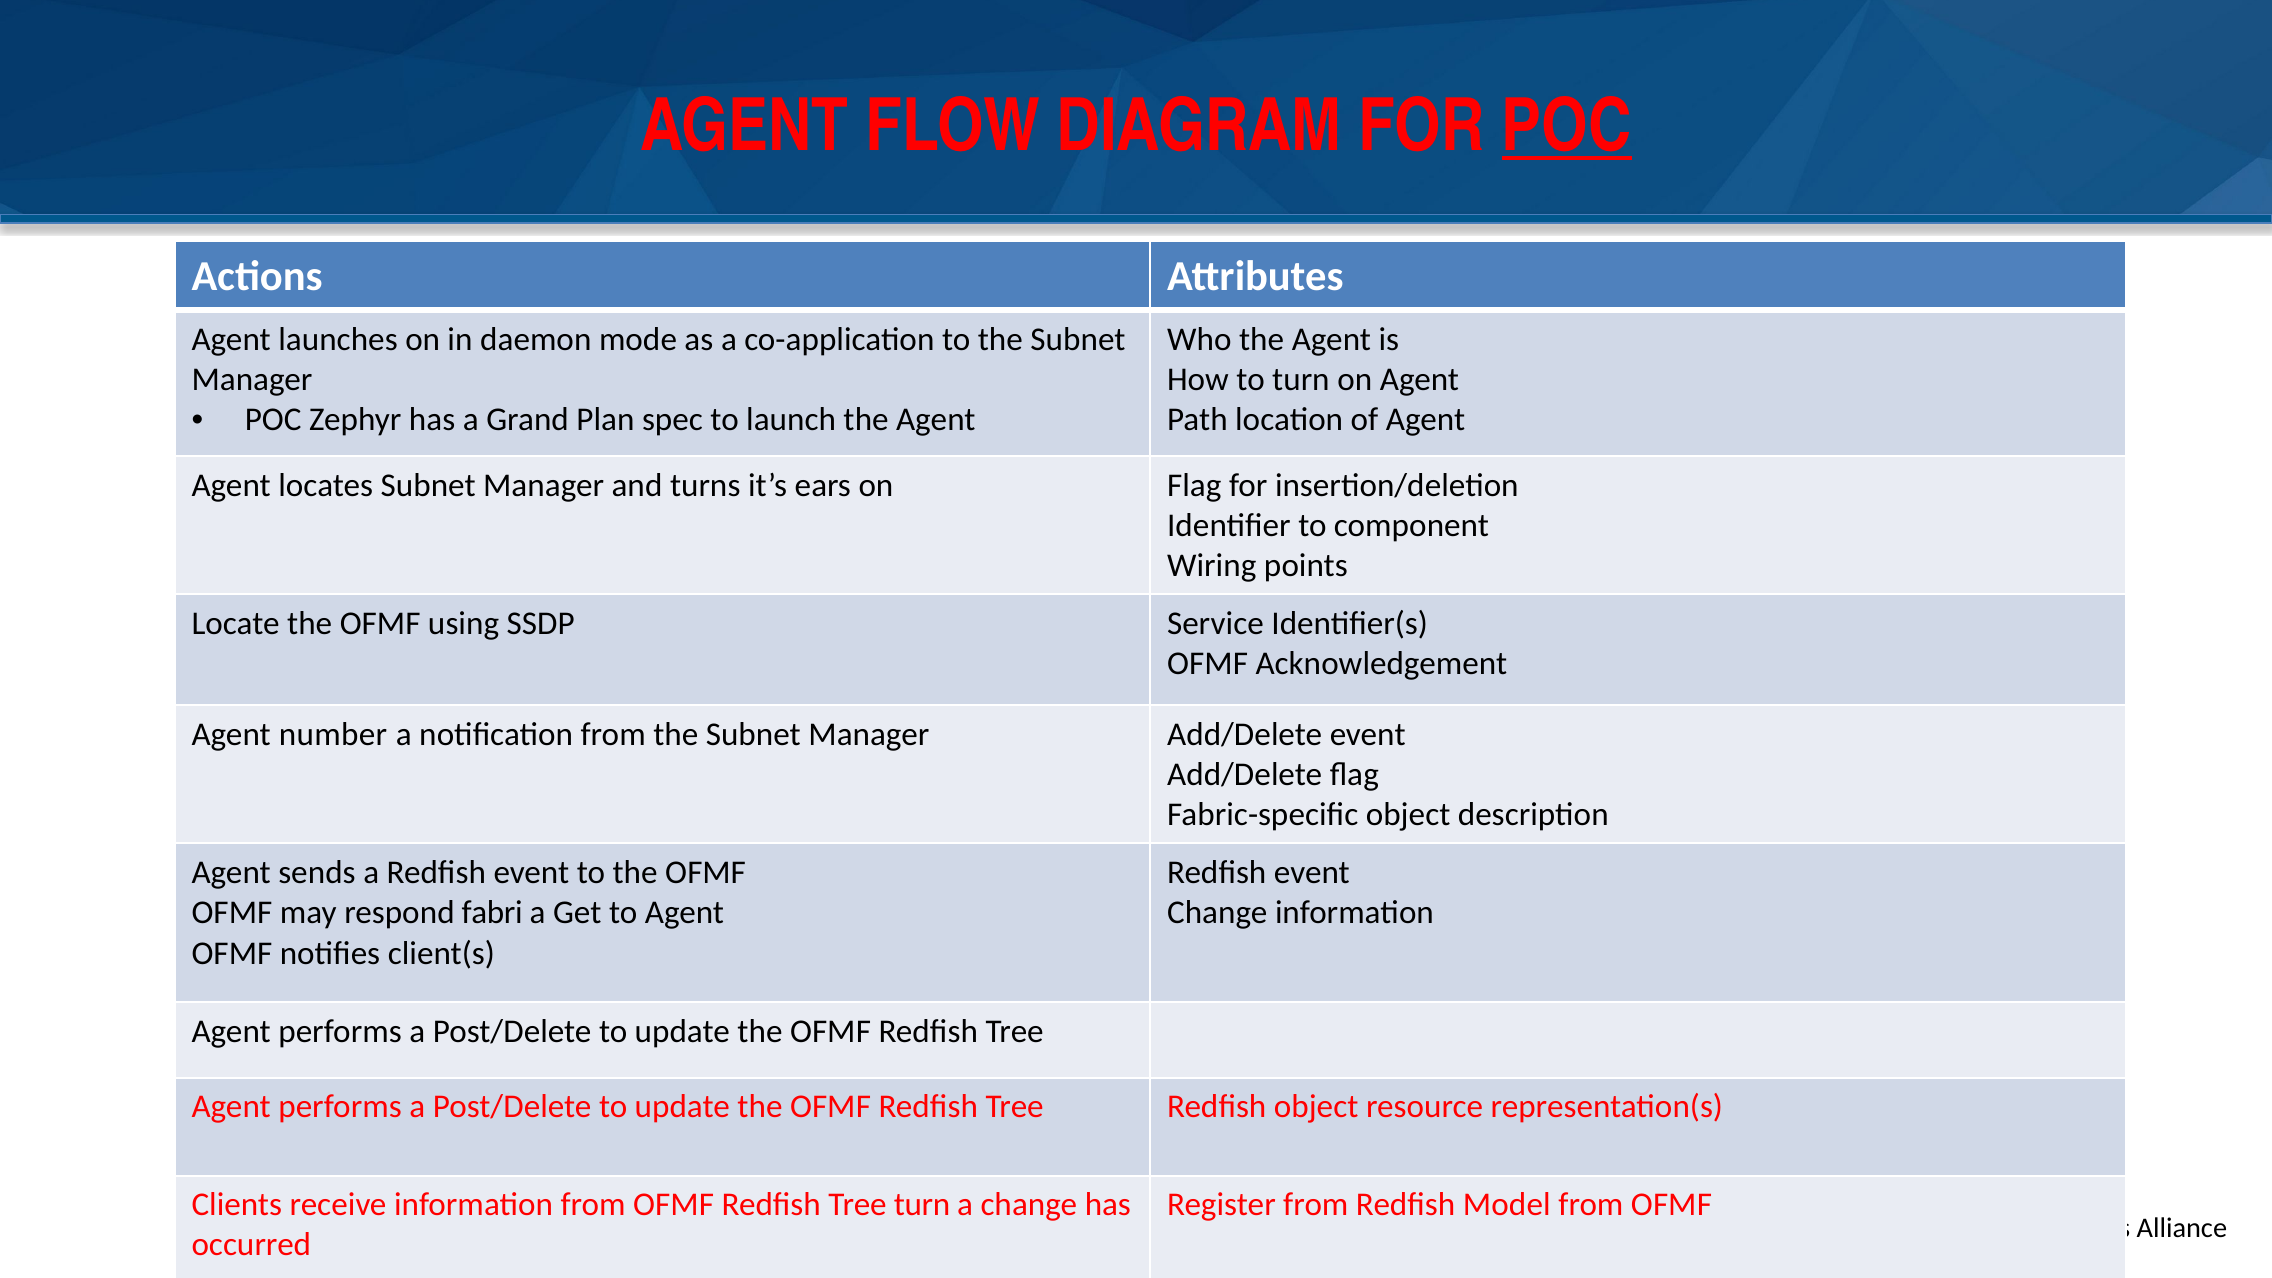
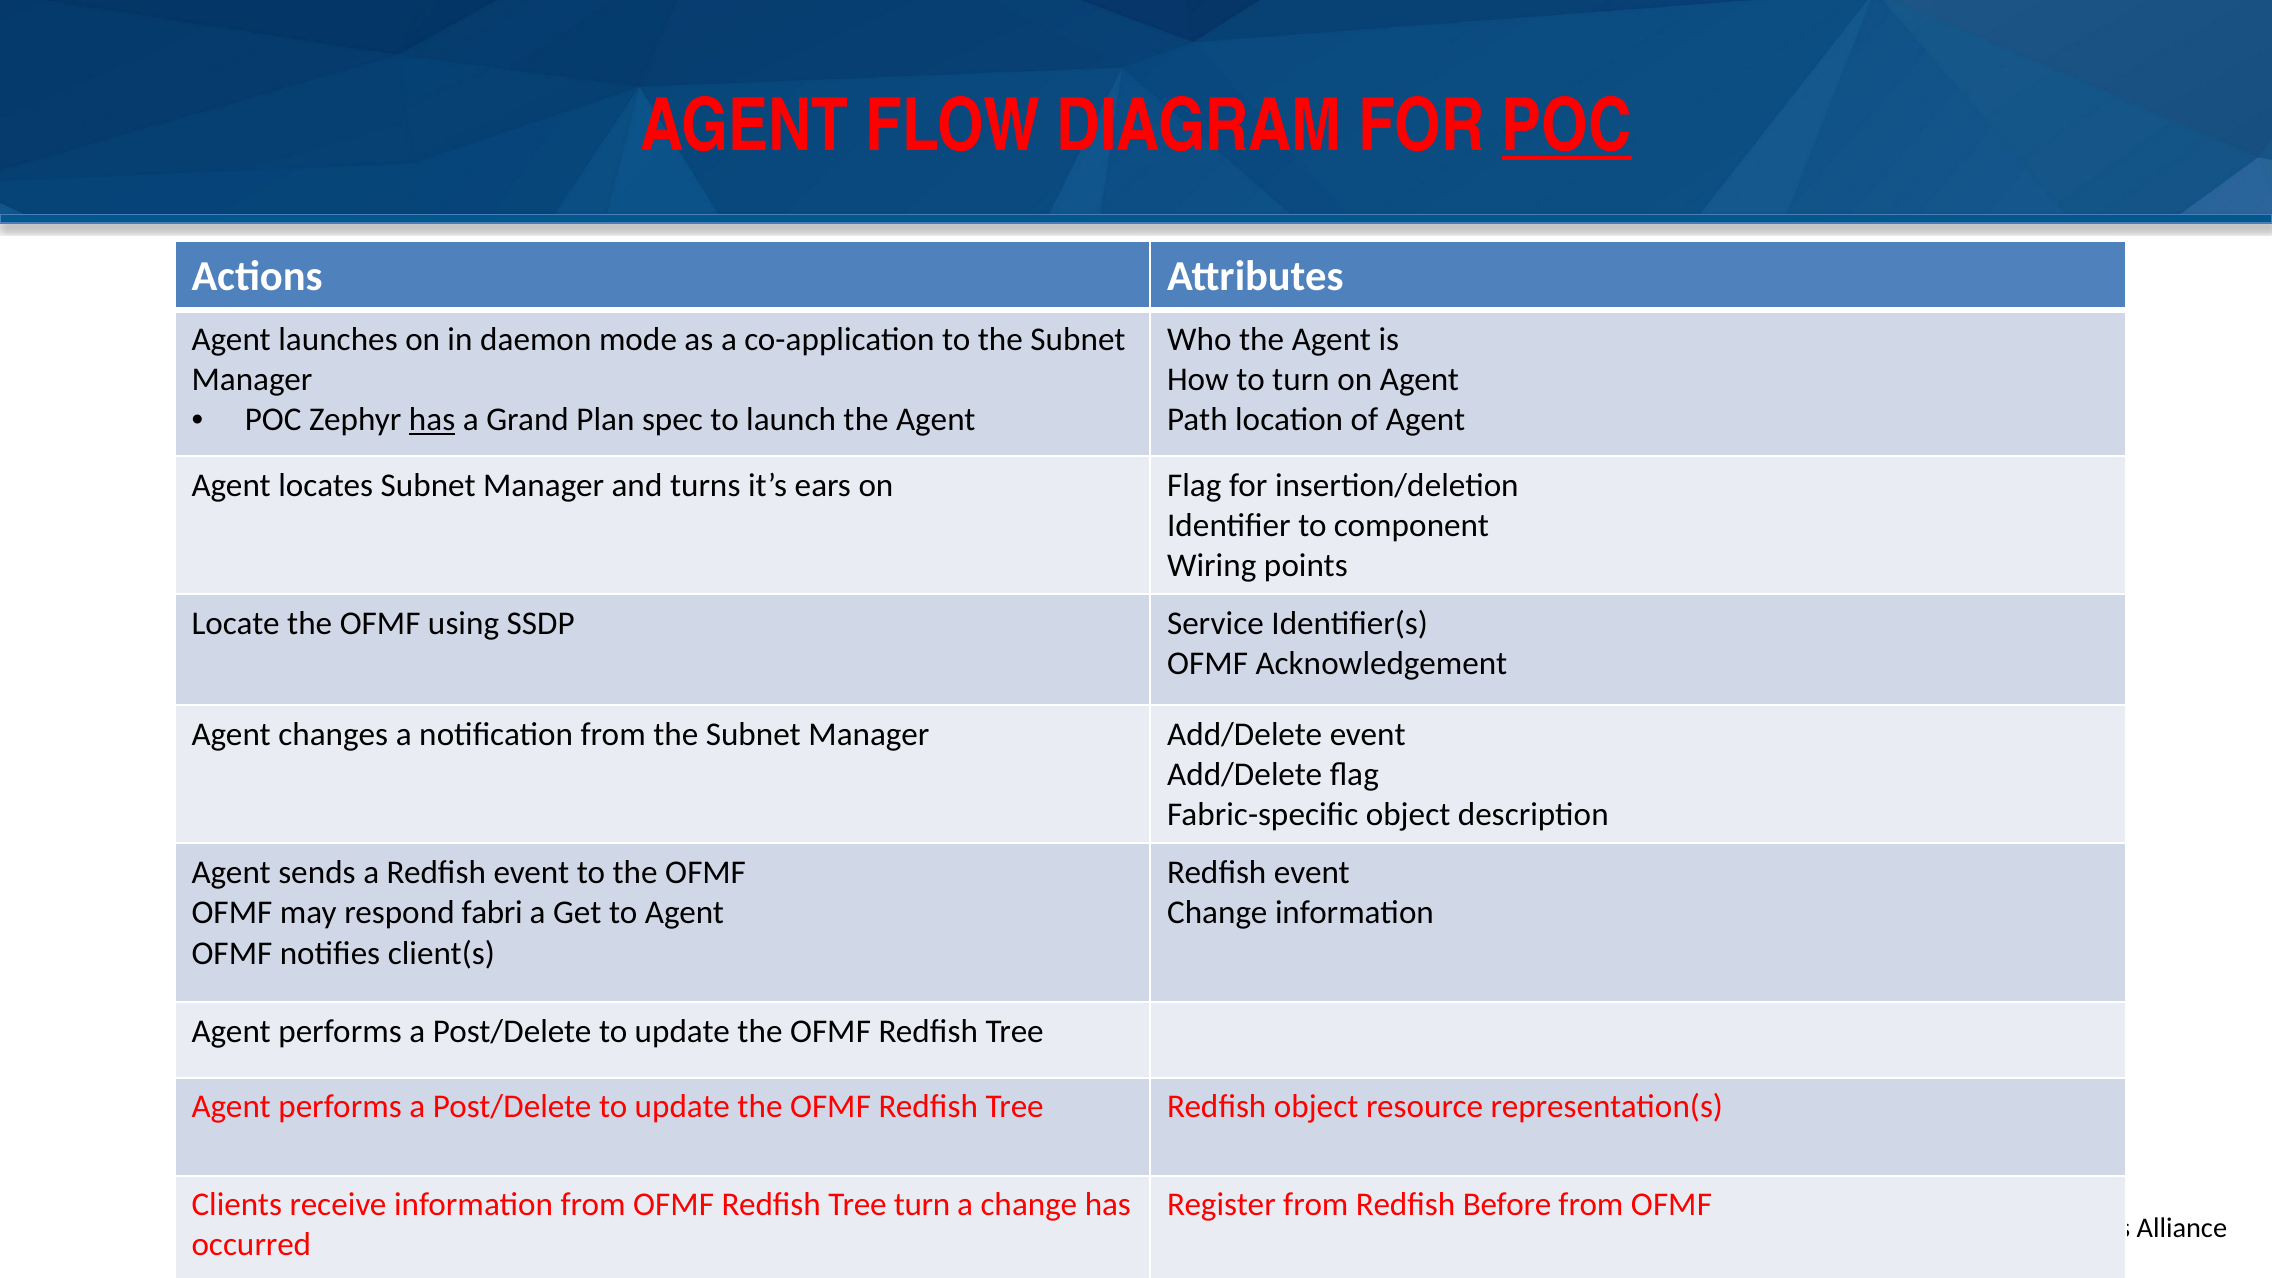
has underline: none -> present (432, 420)
number: number -> changes (333, 734)
Model: Model -> Before (1507, 1205)
